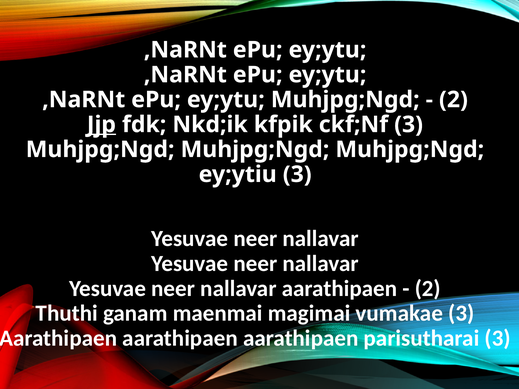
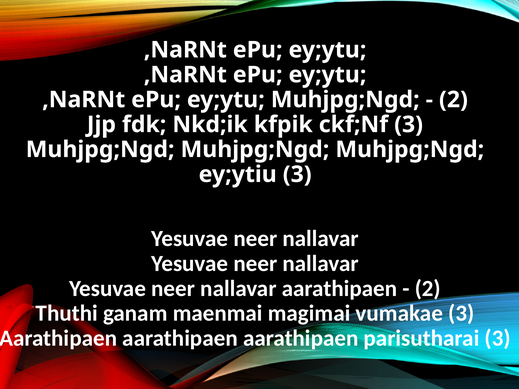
Jjp underline: present -> none (101, 125)
